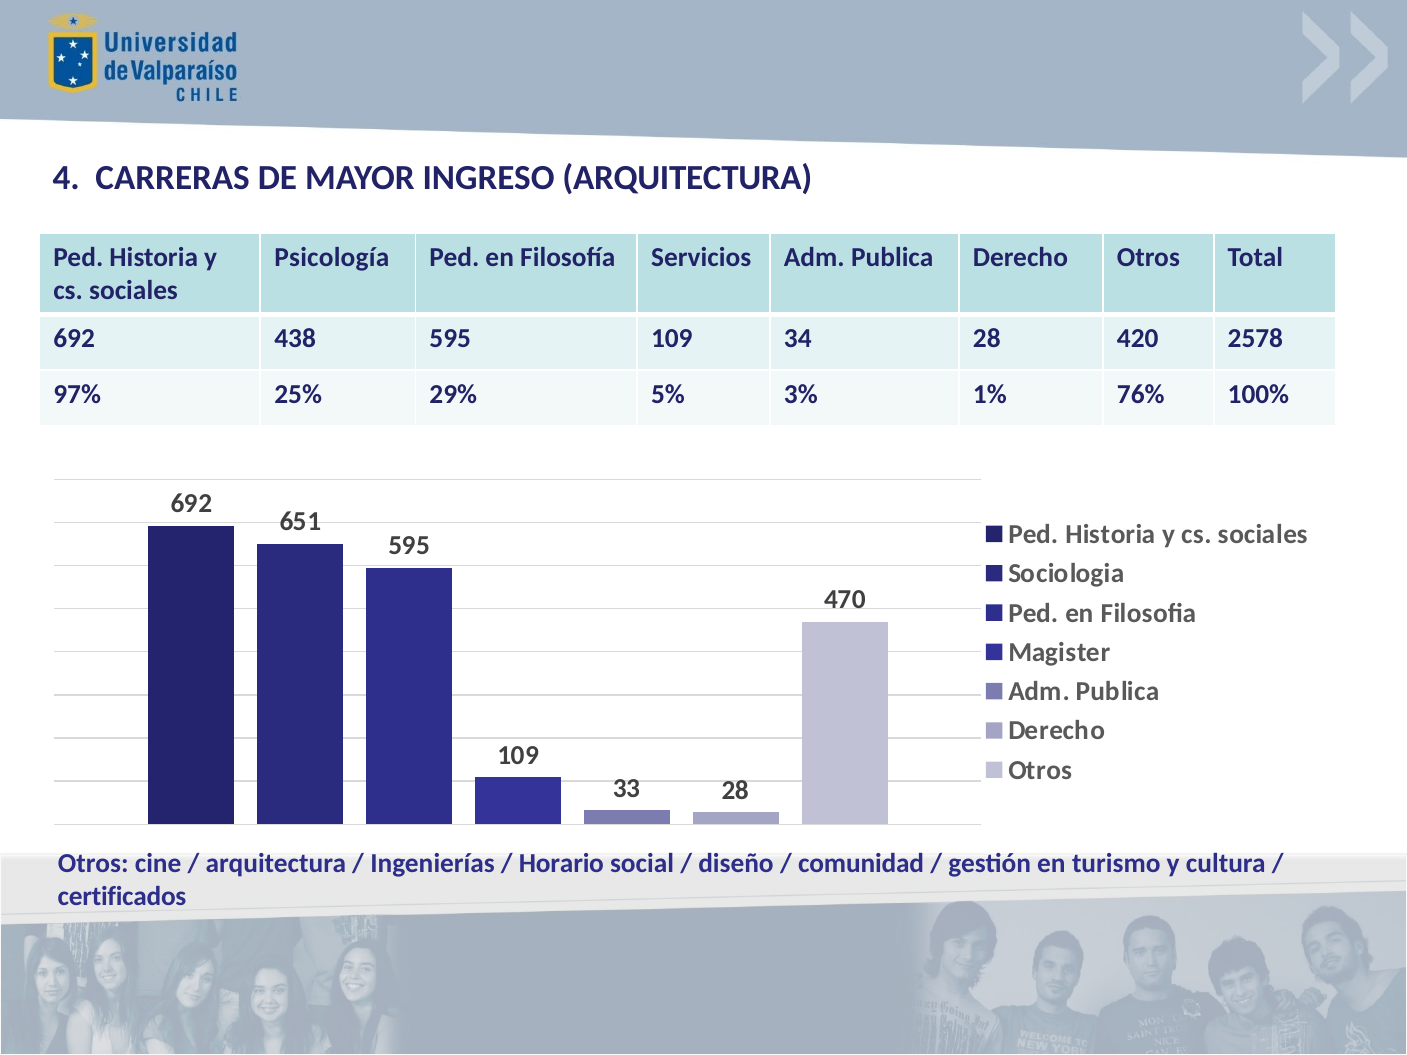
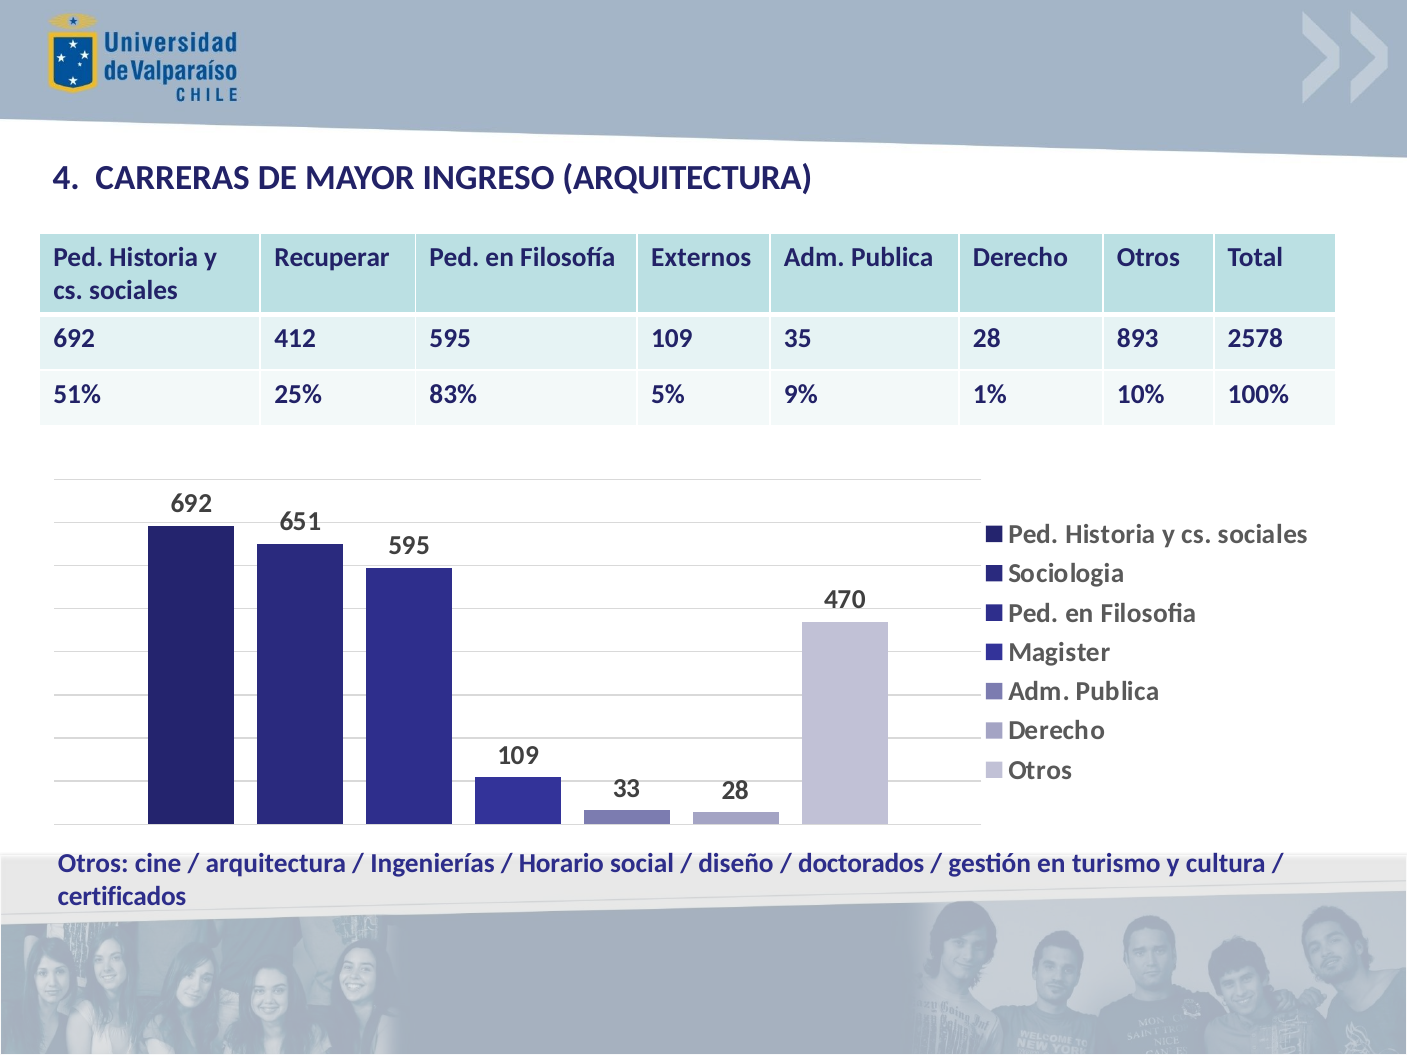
Psicología: Psicología -> Recuperar (332, 258)
Servicios: Servicios -> Externos (701, 258)
438: 438 -> 412 (295, 338)
34: 34 -> 35 (798, 338)
420: 420 -> 893 (1138, 338)
97%: 97% -> 51% (77, 394)
29%: 29% -> 83% (453, 394)
3%: 3% -> 9% (801, 394)
76%: 76% -> 10% (1141, 394)
comunidad: comunidad -> doctorados (861, 864)
